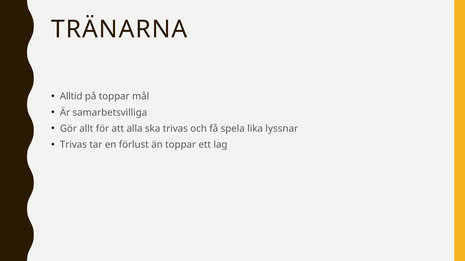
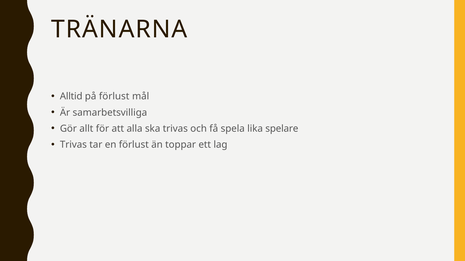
på toppar: toppar -> förlust (114, 97)
lyssnar: lyssnar -> spelare (282, 129)
